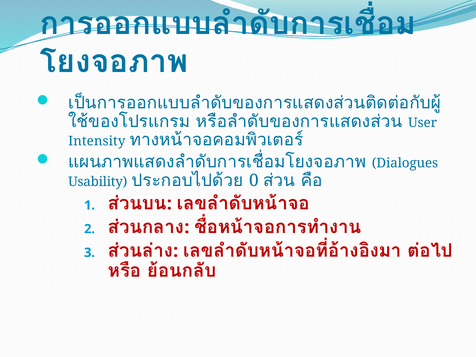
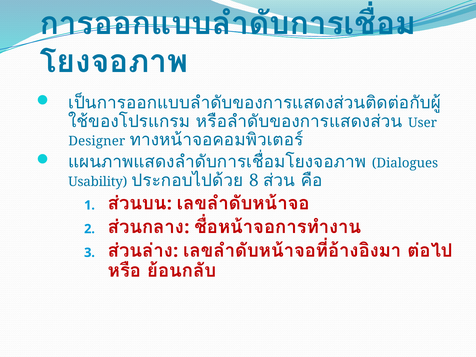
Intensity: Intensity -> Designer (97, 141)
0: 0 -> 8 (254, 180)
